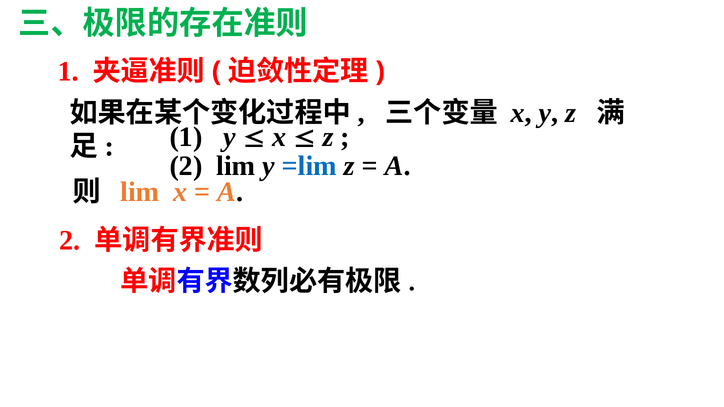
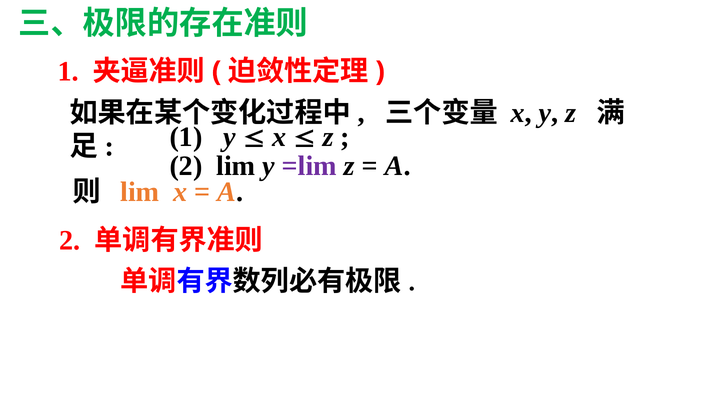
=lim colour: blue -> purple (309, 166)
